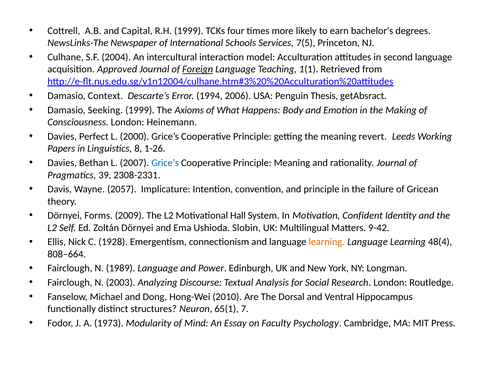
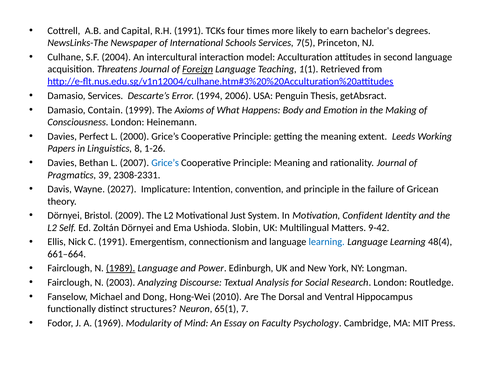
R.H 1999: 1999 -> 1991 (189, 31)
Approved: Approved -> Threatens (117, 69)
Damasio Context: Context -> Services (105, 96)
Seeking: Seeking -> Contain (105, 110)
revert: revert -> extent (373, 137)
2057: 2057 -> 2027 (122, 189)
Forms: Forms -> Bristol (99, 216)
Hall: Hall -> Just (238, 216)
C 1928: 1928 -> 1991 (113, 242)
learning colour: orange -> blue (327, 242)
808–664: 808–664 -> 661–664 (67, 254)
1989 underline: none -> present (121, 268)
1973: 1973 -> 1969 (109, 323)
